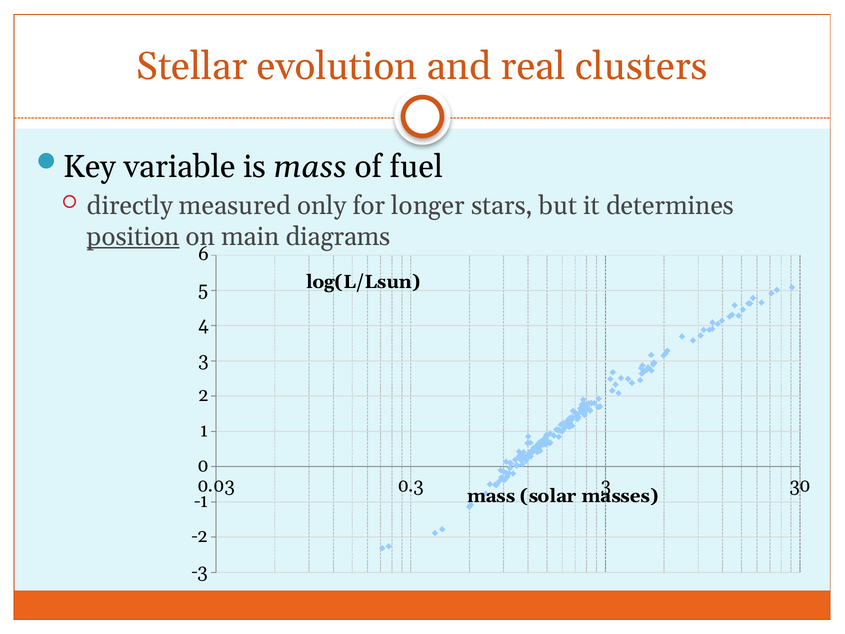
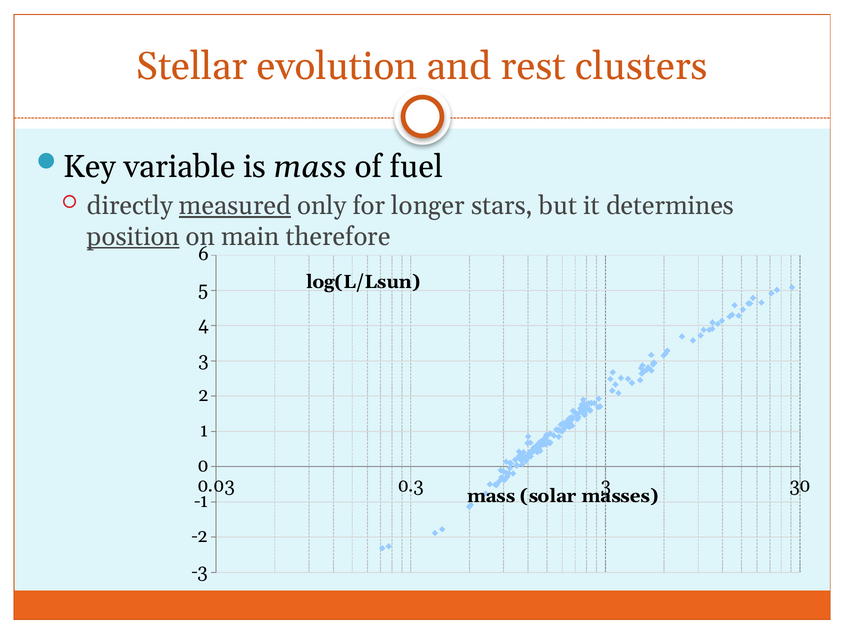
real: real -> rest (533, 67)
measured underline: none -> present (235, 206)
diagrams: diagrams -> therefore (338, 237)
